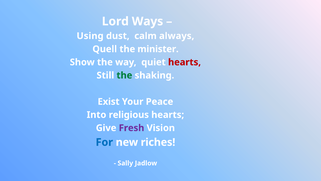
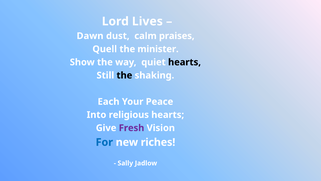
Ways: Ways -> Lives (147, 21)
Using: Using -> Dawn (90, 36)
always: always -> praises (177, 36)
hearts colour: red -> black (185, 62)
the colour: green -> black (124, 75)
Exist: Exist -> Each (109, 101)
